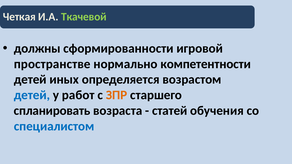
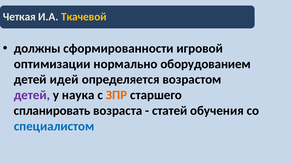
Ткачевой colour: light green -> yellow (84, 17)
пространстве: пространстве -> оптимизации (52, 64)
компетентности: компетентности -> оборудованием (206, 64)
иных: иных -> идей (64, 80)
детей colour: blue -> purple (32, 95)
работ: работ -> наука (78, 95)
